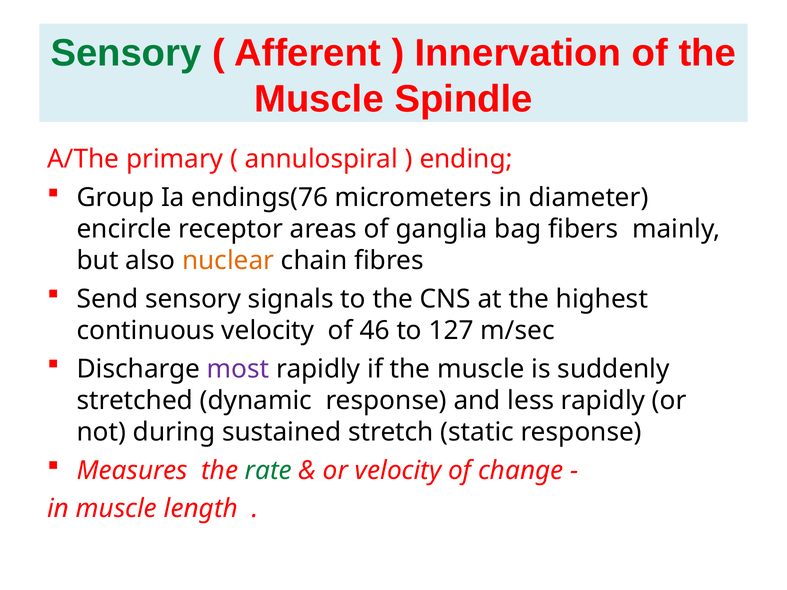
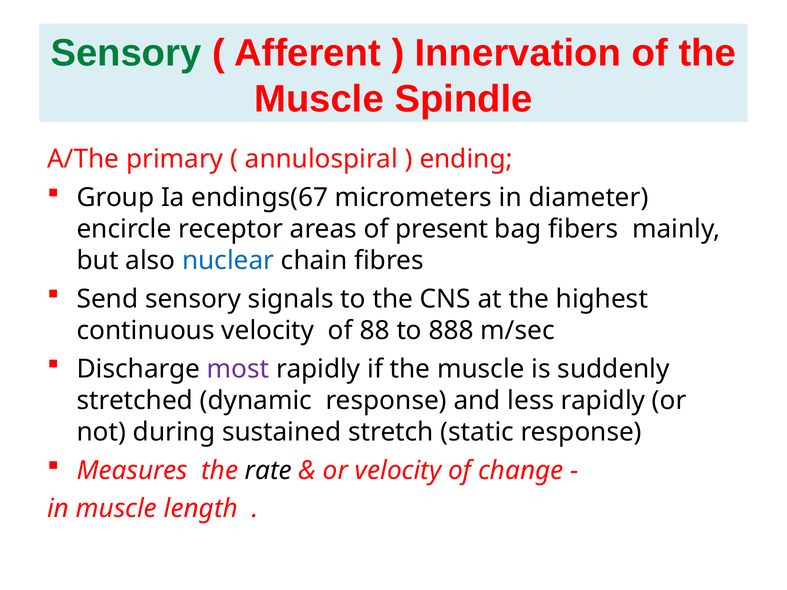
endings(76: endings(76 -> endings(67 (260, 198)
ganglia: ganglia -> present (442, 229)
nuclear colour: orange -> blue (228, 261)
46: 46 -> 88 (375, 331)
127: 127 -> 888 (451, 331)
rate colour: green -> black (268, 471)
